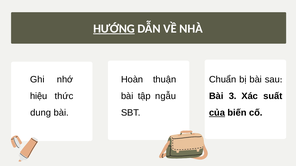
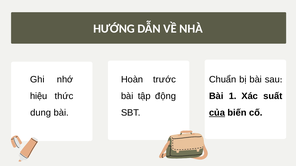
HƯỚNG underline: present -> none (114, 29)
thuận: thuận -> trước (165, 80)
3: 3 -> 1 (233, 96)
ngẫu: ngẫu -> động (166, 96)
